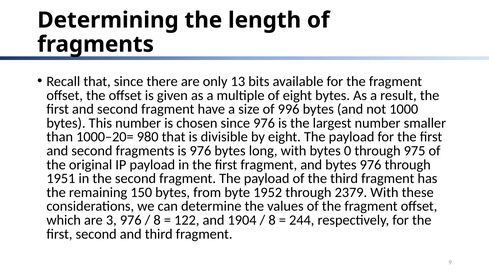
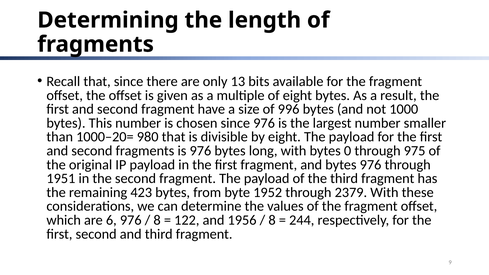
150: 150 -> 423 (141, 192)
3: 3 -> 6 (111, 220)
1904: 1904 -> 1956 (242, 220)
